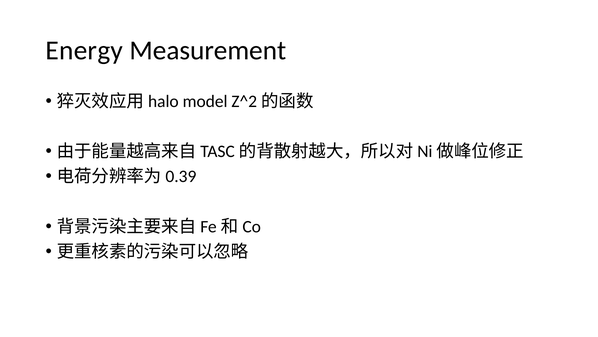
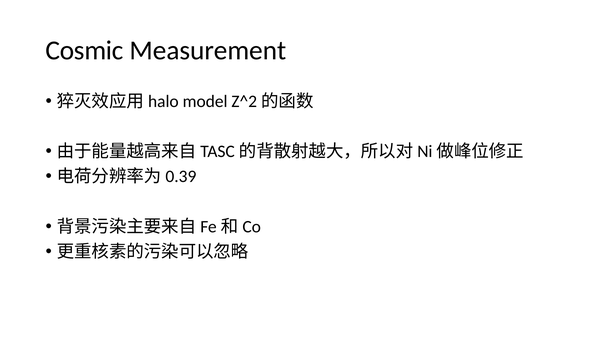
Energy: Energy -> Cosmic (84, 50)
